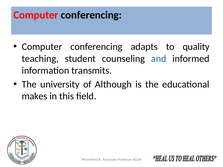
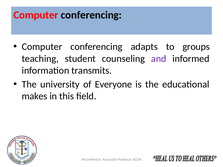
quality: quality -> groups (196, 47)
and colour: blue -> purple (159, 59)
Although: Although -> Everyone (113, 84)
